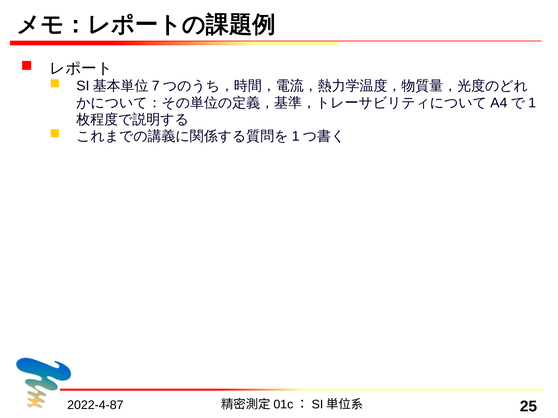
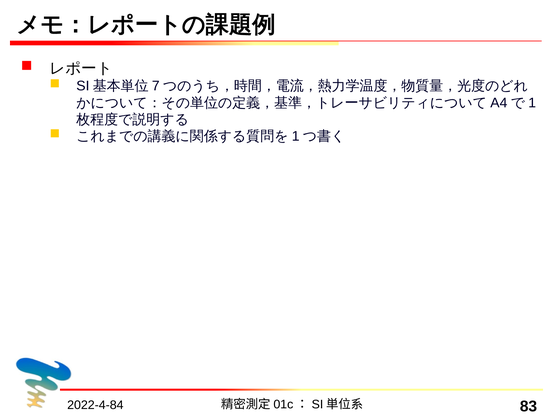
2022-4-87: 2022-4-87 -> 2022-4-84 (95, 405)
25: 25 -> 83 (529, 407)
